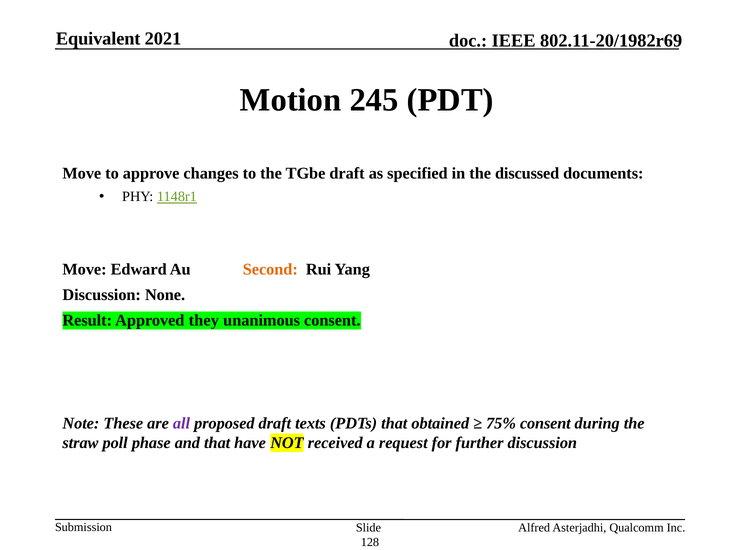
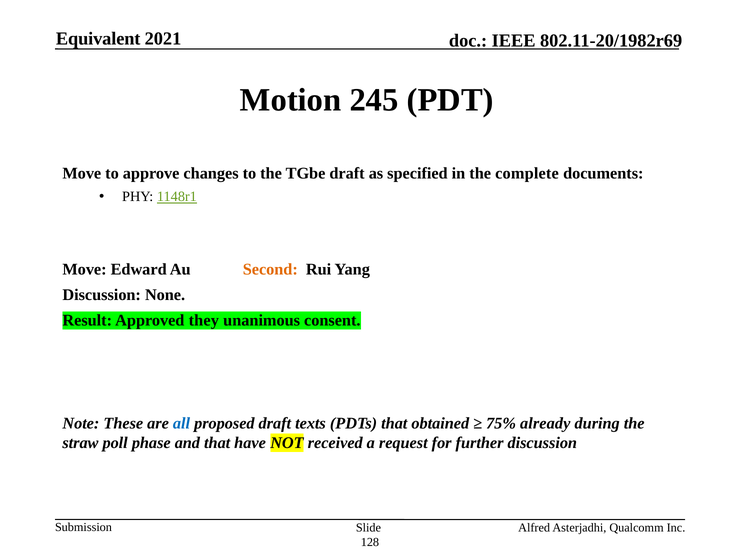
discussed: discussed -> complete (527, 174)
all colour: purple -> blue (181, 424)
75% consent: consent -> already (545, 424)
